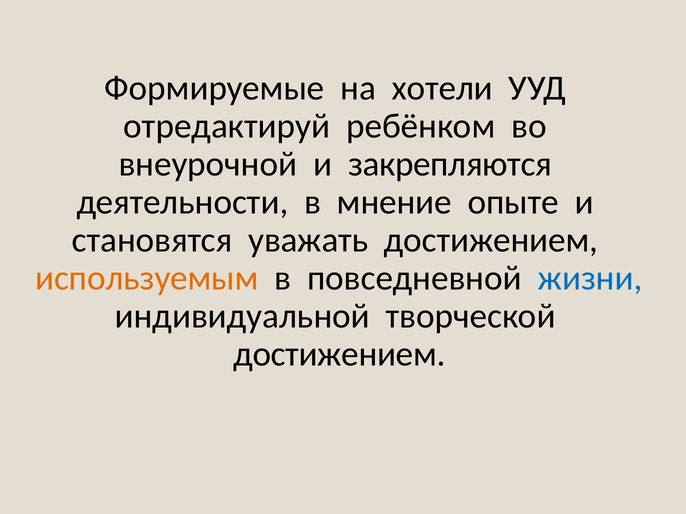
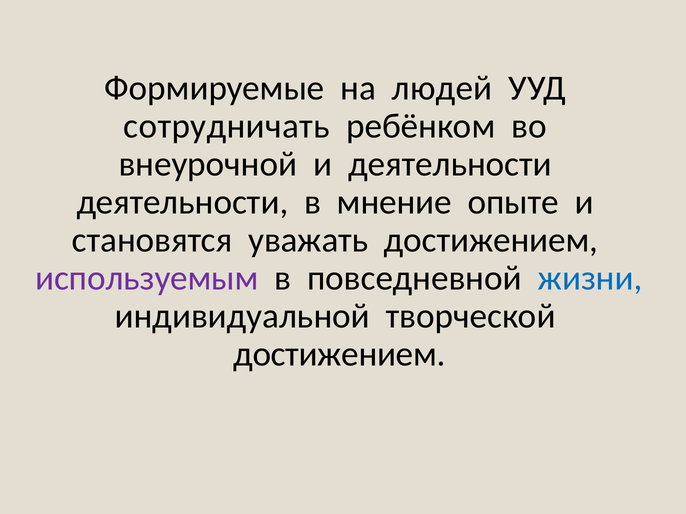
хотели: хотели -> людей (442, 88)
отредактируй: отредактируй -> сотрудничать (227, 126)
и закрепляются: закрепляются -> деятельности (450, 164)
используемым colour: orange -> purple (147, 279)
